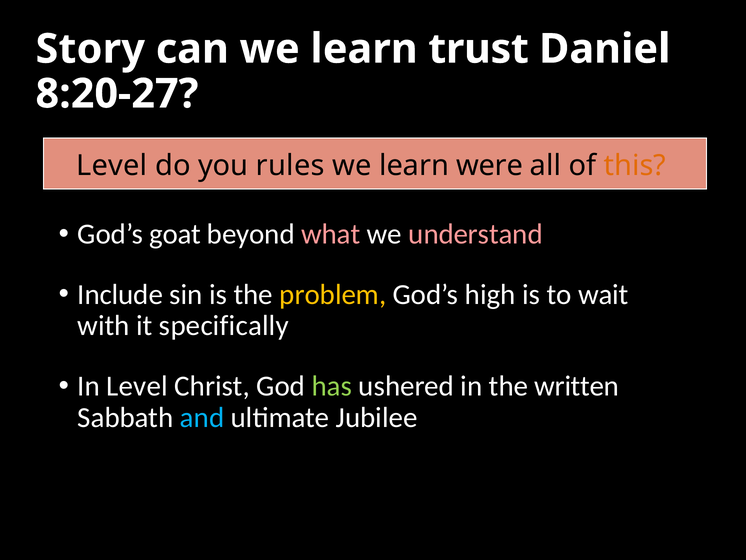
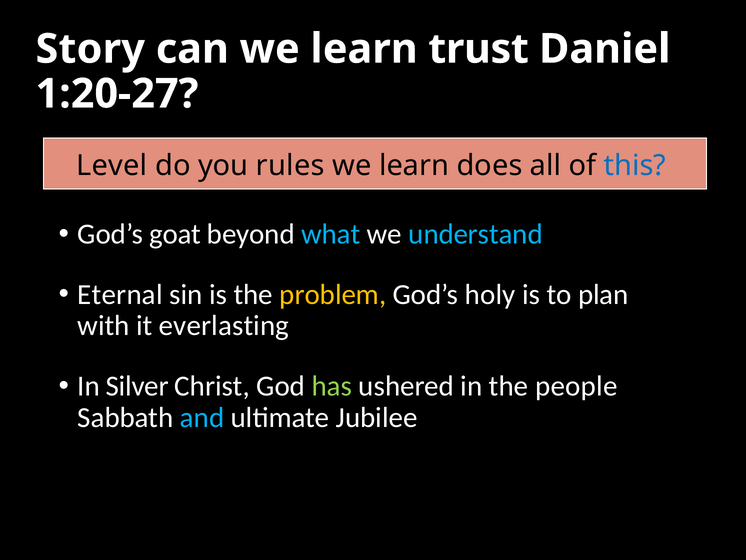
8:20-27: 8:20-27 -> 1:20-27 (117, 94)
were: were -> does (489, 165)
this colour: orange -> blue (635, 165)
what colour: pink -> light blue (331, 234)
understand colour: pink -> light blue (476, 234)
Include: Include -> Eternal (120, 294)
high: high -> holy (490, 294)
wait: wait -> plan (603, 294)
specifically: specifically -> everlasting (224, 325)
In Level: Level -> Silver (137, 386)
written: written -> people (576, 386)
